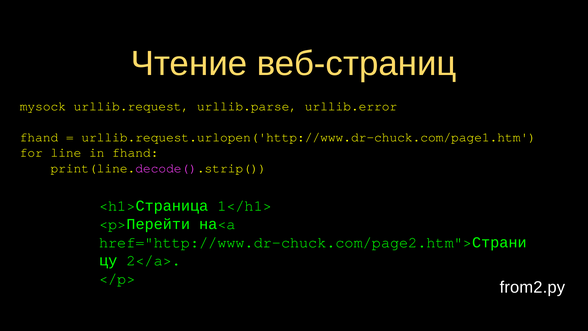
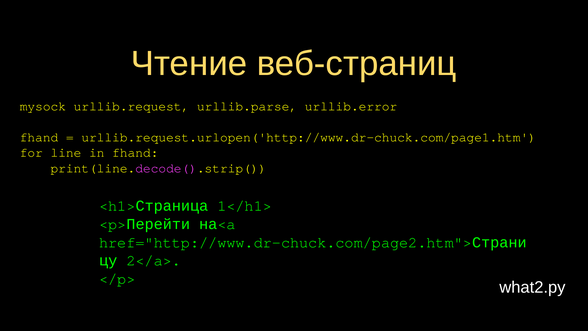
from2.py: from2.py -> what2.py (532, 287)
